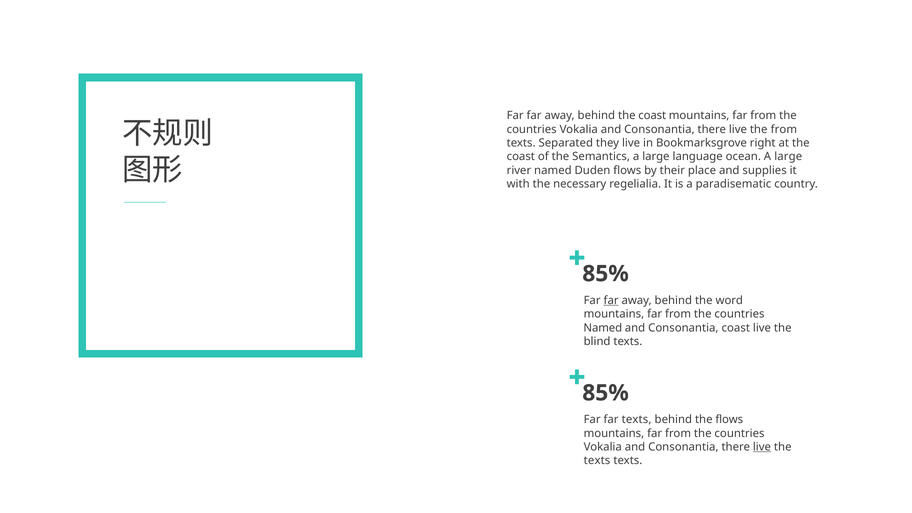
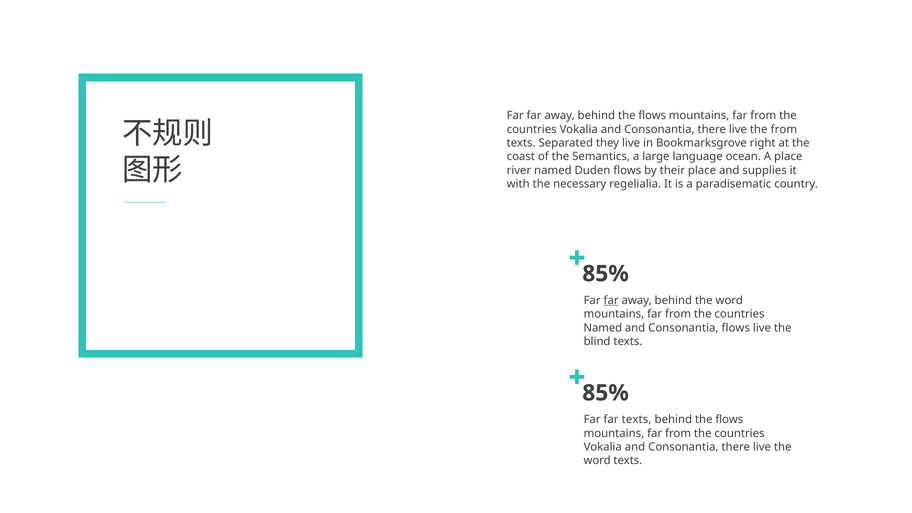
away behind the coast: coast -> flows (652, 116)
ocean A large: large -> place (788, 157)
Consonantia coast: coast -> flows (736, 328)
live underline: present -> none (762, 447)
texts: texts -> word (597, 461)
